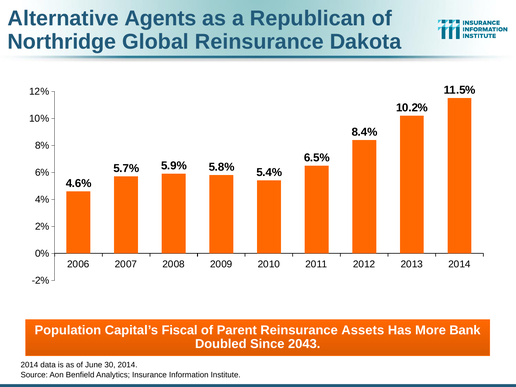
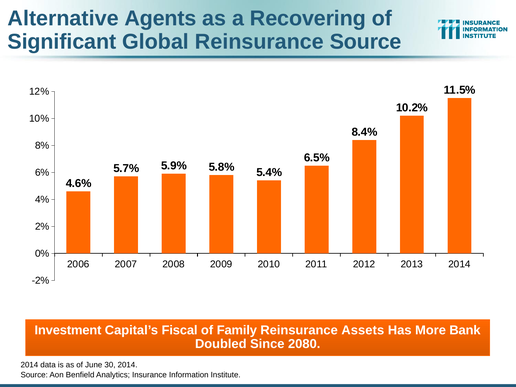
Republican: Republican -> Recovering (308, 18)
Northridge: Northridge -> Significant (62, 42)
Reinsurance Dakota: Dakota -> Source (366, 42)
Population: Population -> Investment (68, 330)
Parent: Parent -> Family (237, 330)
2043: 2043 -> 2080 (304, 344)
